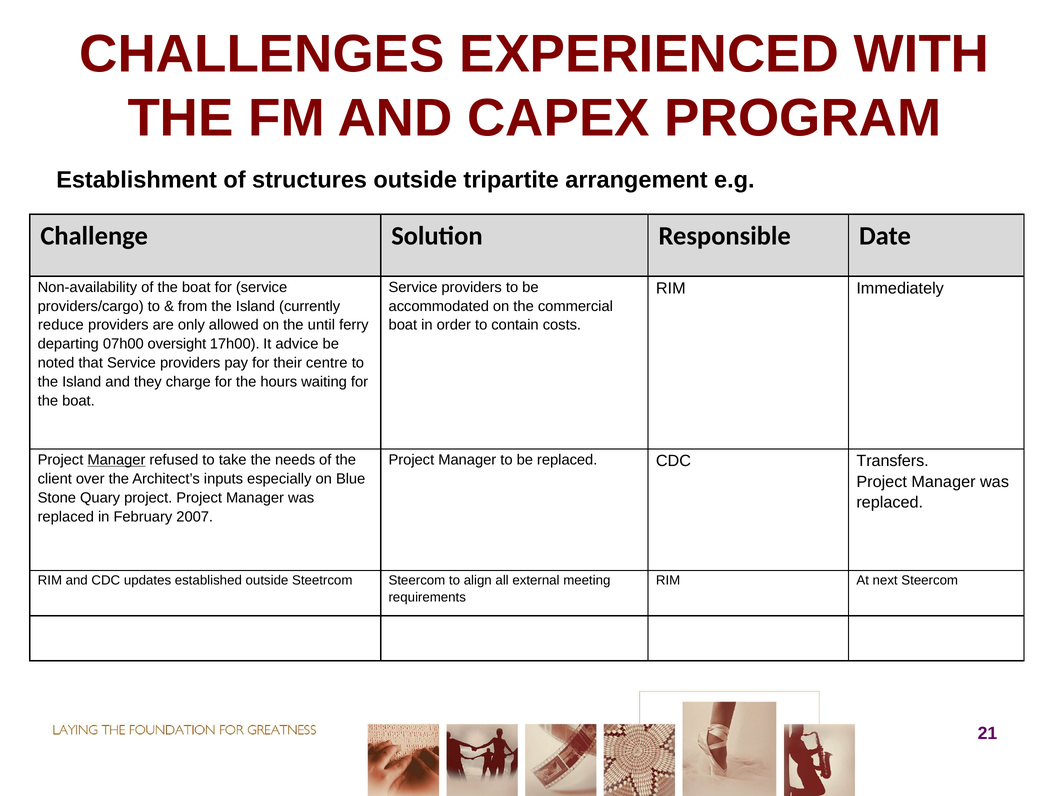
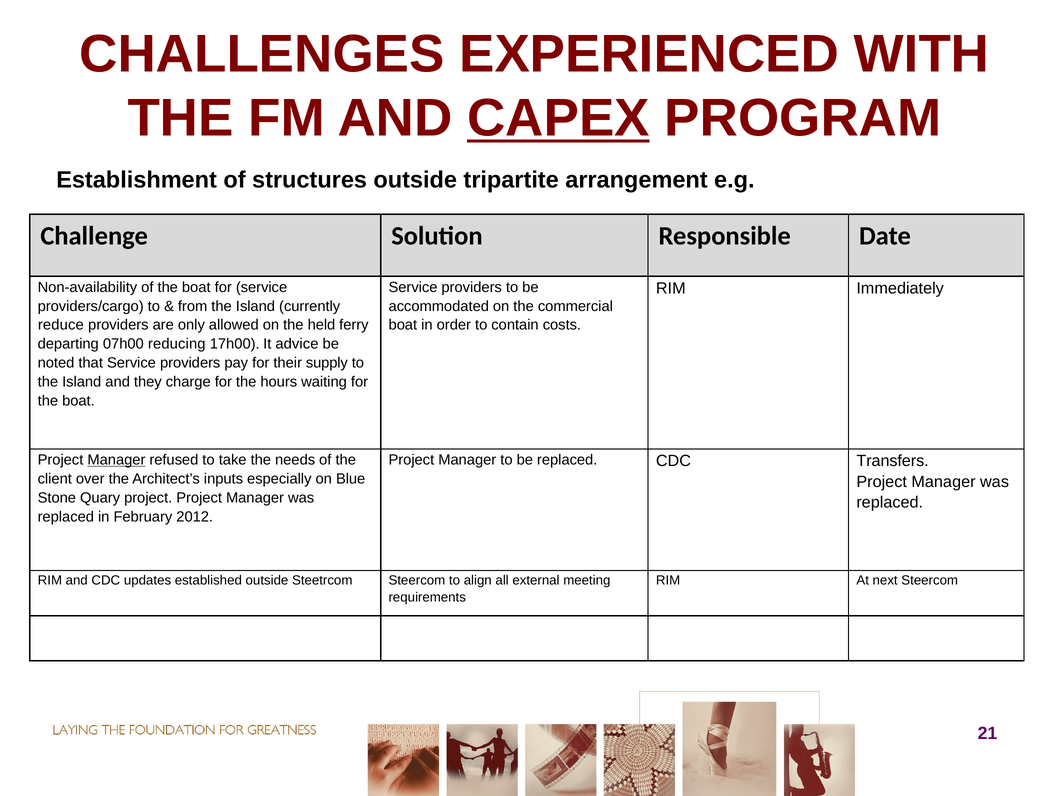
CAPEX underline: none -> present (558, 118)
until: until -> held (322, 325)
oversight: oversight -> reducing (177, 344)
centre: centre -> supply (327, 363)
2007: 2007 -> 2012 (195, 517)
